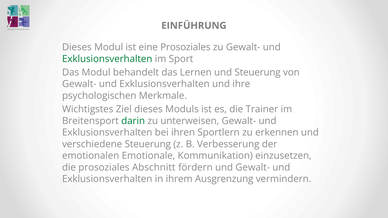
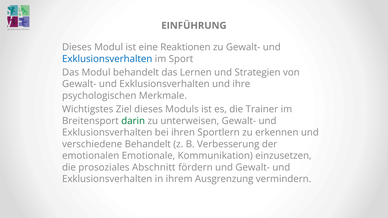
eine Prosoziales: Prosoziales -> Reaktionen (185, 47)
Exklusionsverhalten colour: green -> blue (107, 59)
und Steuerung: Steuerung -> Strategien (258, 73)
verschiedene Steuerung: Steuerung -> Behandelt (148, 144)
